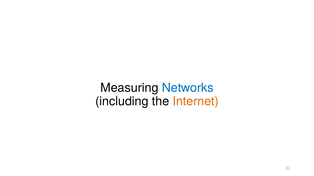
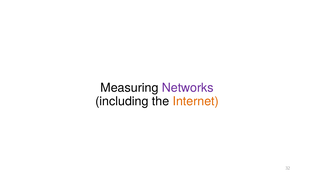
Networks colour: blue -> purple (188, 88)
